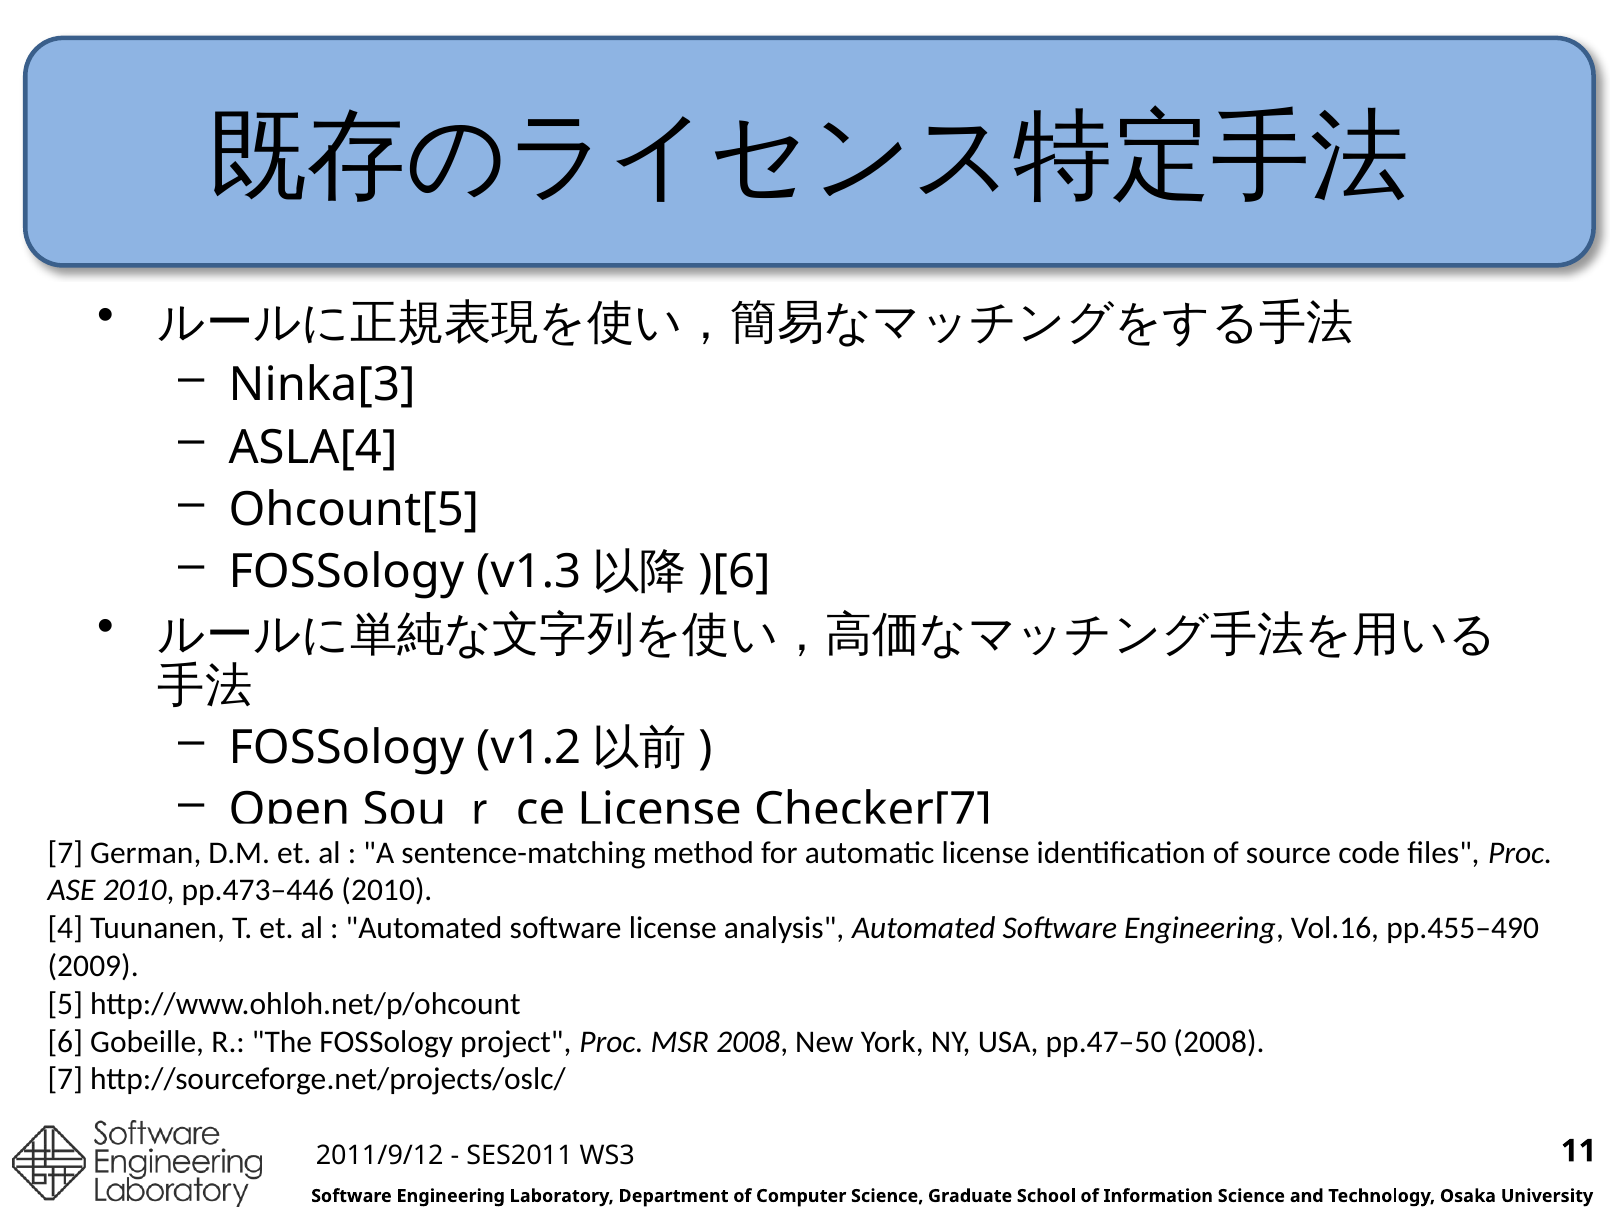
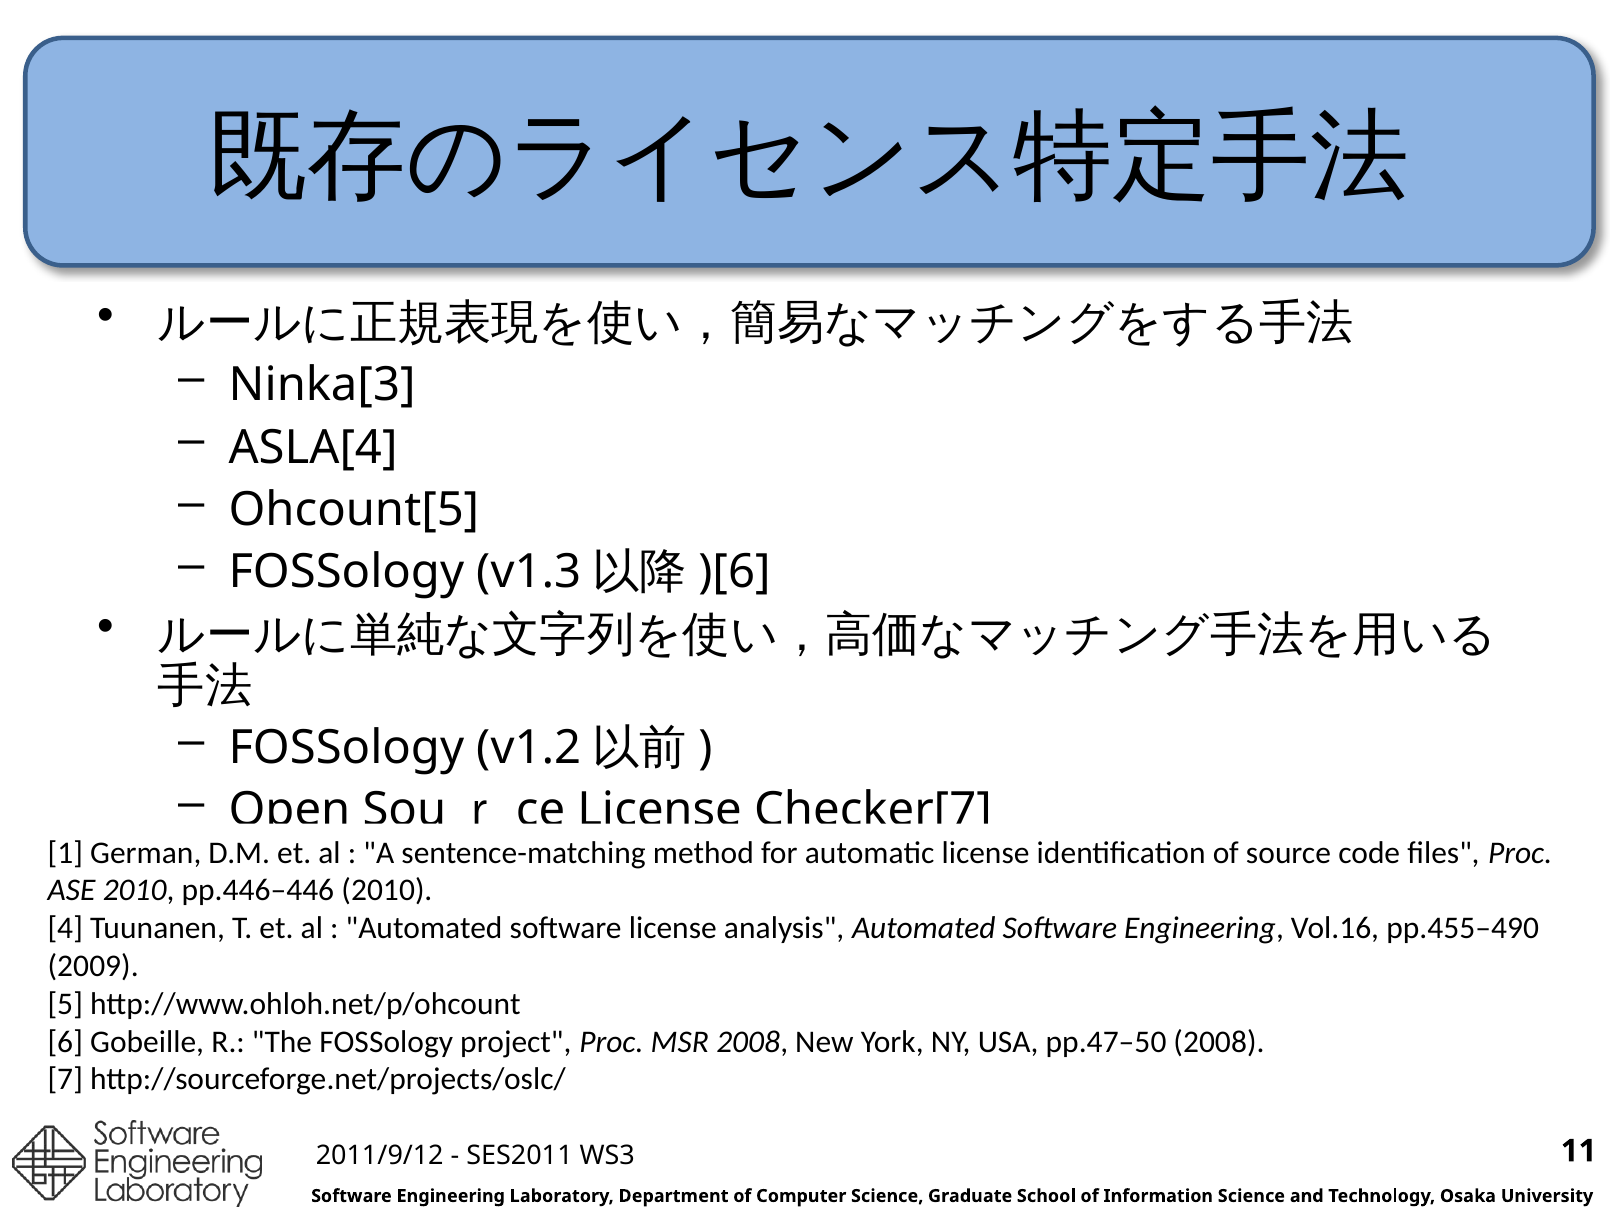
7: 7 -> 1 (65, 853)
pp.473–446: pp.473–446 -> pp.446–446 (258, 891)
